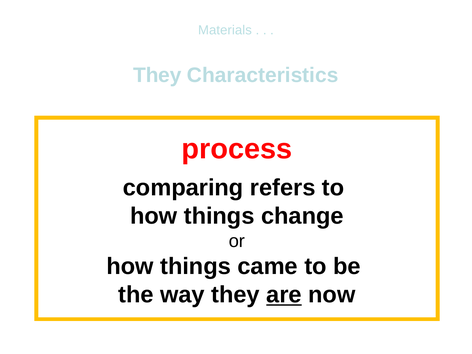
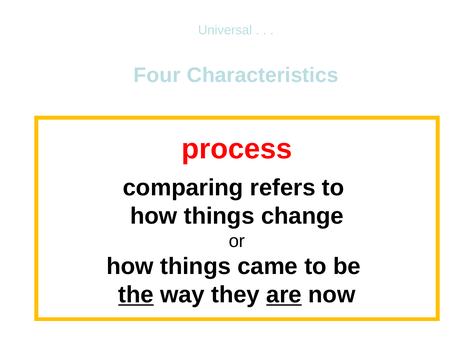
Materials: Materials -> Universal (225, 30)
They: They -> Four (157, 75)
the underline: none -> present (136, 295)
